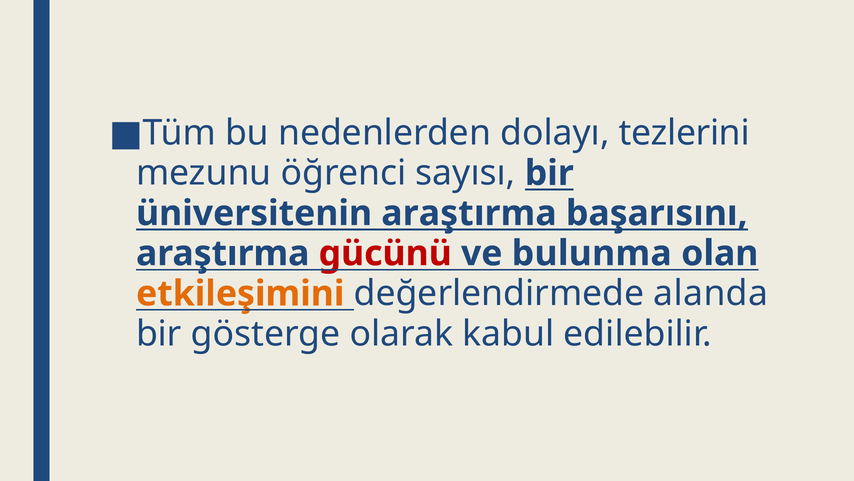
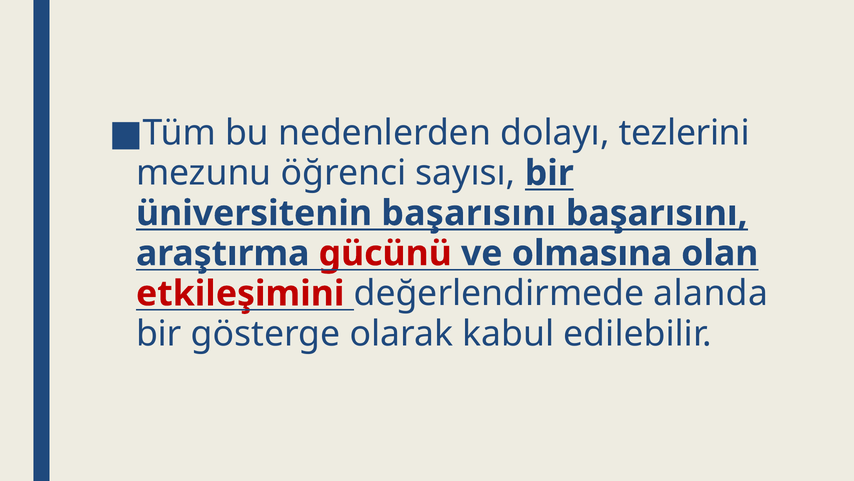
üniversitenin araştırma: araştırma -> başarısını (469, 213)
bulunma: bulunma -> olmasına (592, 253)
etkileşimini colour: orange -> red (240, 293)
